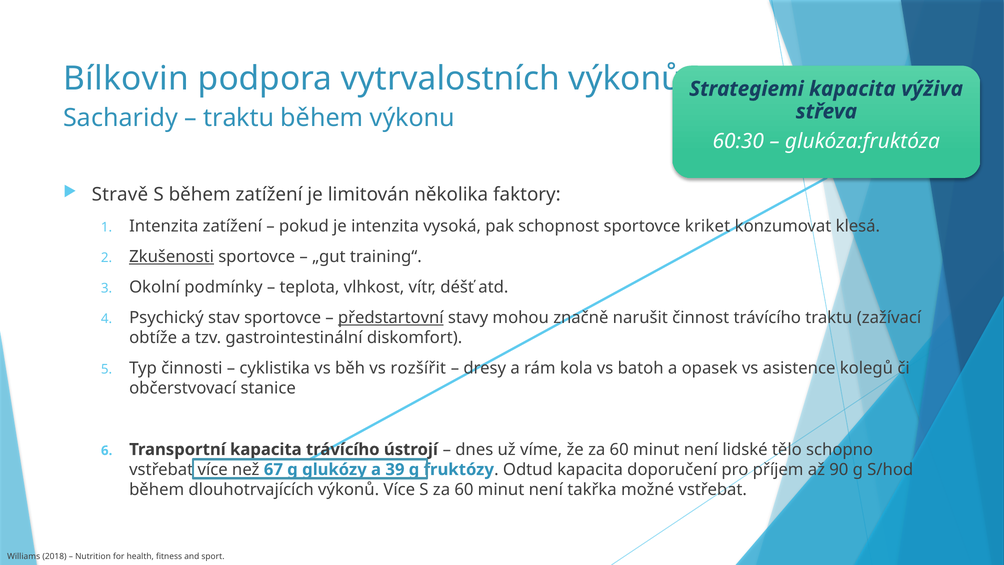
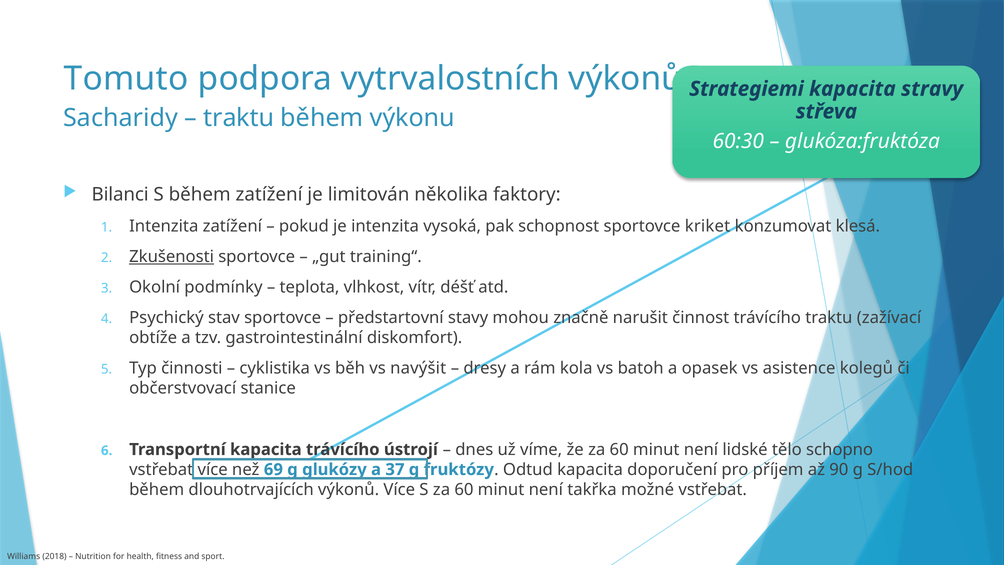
Bílkovin: Bílkovin -> Tomuto (126, 79)
výživa: výživa -> stravy (932, 89)
Stravě: Stravě -> Bilanci (120, 194)
předstartovní underline: present -> none (391, 318)
rozšířit: rozšířit -> navýšit (418, 368)
67: 67 -> 69 (273, 469)
39: 39 -> 37 (395, 469)
